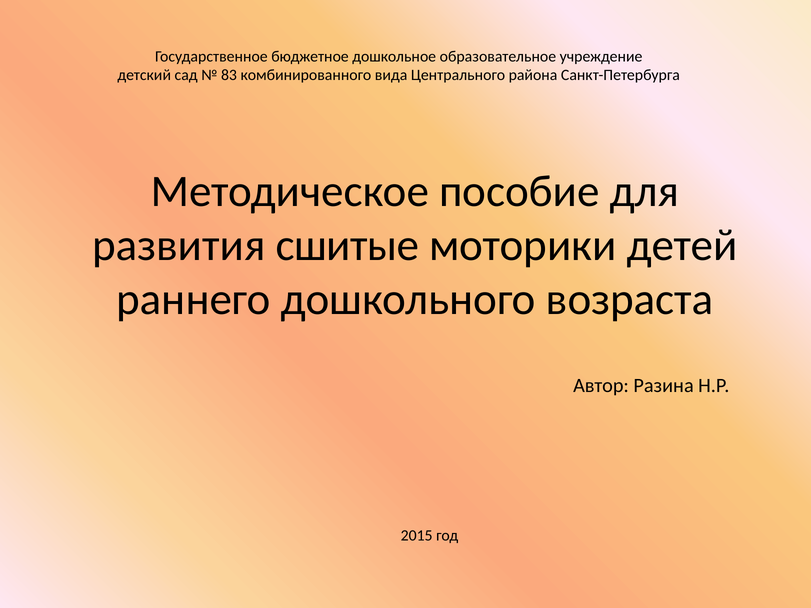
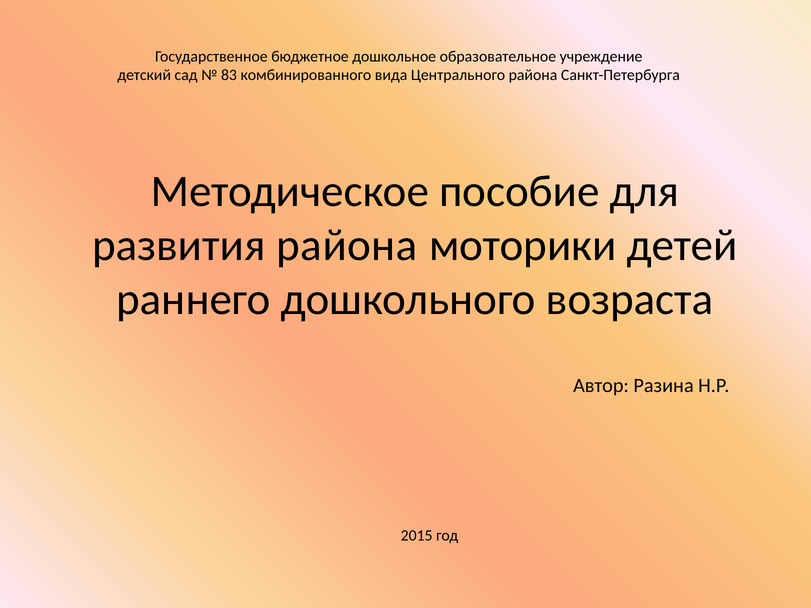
развития сшитые: сшитые -> района (347, 246)
